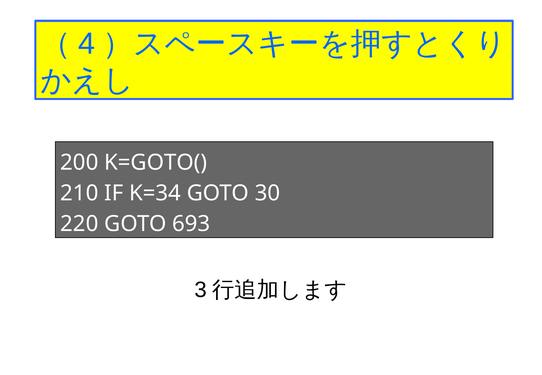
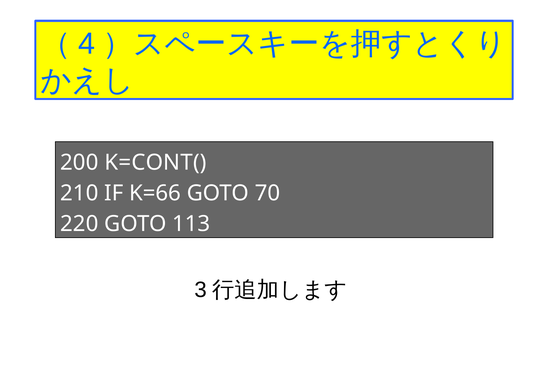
K=GOTO(: K=GOTO( -> K=CONT( (156, 163)
K=34: K=34 -> K=66 (155, 193)
30: 30 -> 70 (267, 193)
693: 693 -> 113 (191, 224)
